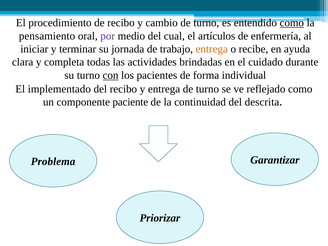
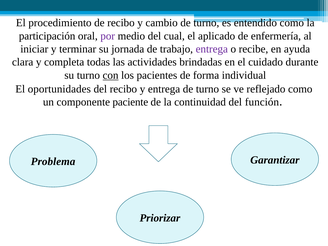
como underline: present -> none (292, 23)
pensamiento: pensamiento -> participación (47, 36)
artículos: artículos -> aplicado (217, 36)
entrega colour: orange -> purple (212, 49)
implementado: implementado -> oportunidades (59, 89)
descrita: descrita -> función (262, 102)
